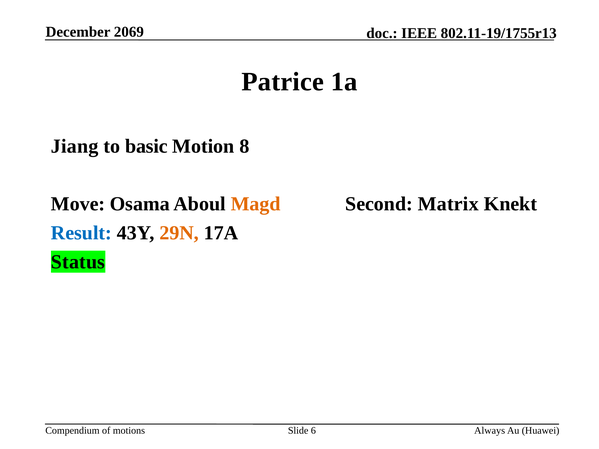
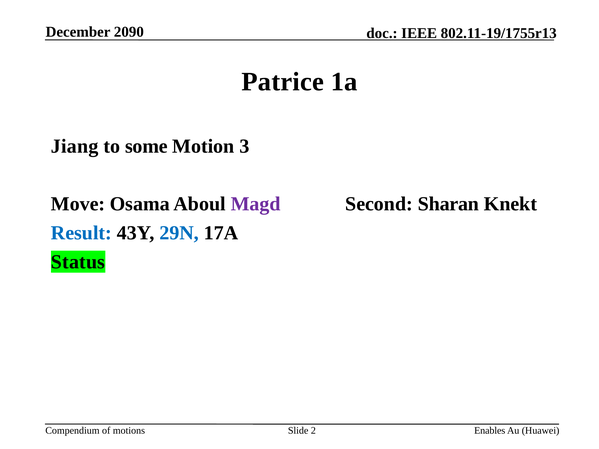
2069: 2069 -> 2090 (129, 32)
basic: basic -> some (146, 146)
8: 8 -> 3 (244, 146)
Magd colour: orange -> purple (256, 204)
Matrix: Matrix -> Sharan (448, 204)
29N colour: orange -> blue (179, 233)
6: 6 -> 2 (313, 431)
Always: Always -> Enables (490, 431)
